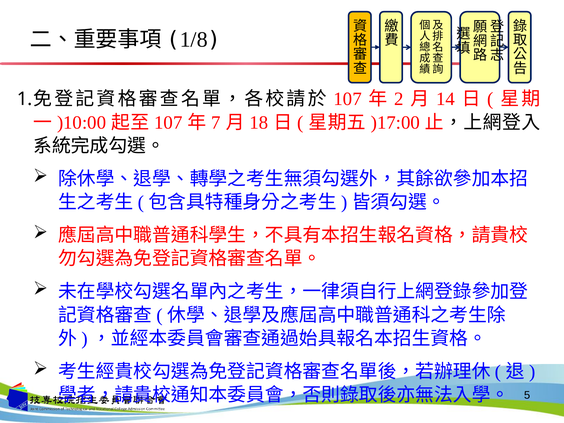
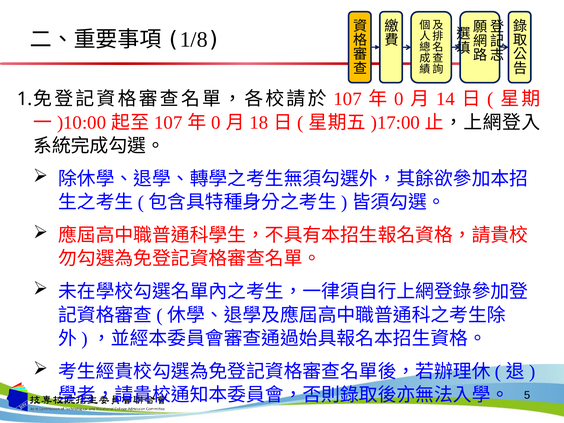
2: 2 -> 0 (399, 99)
7: 7 -> 0 (216, 122)
